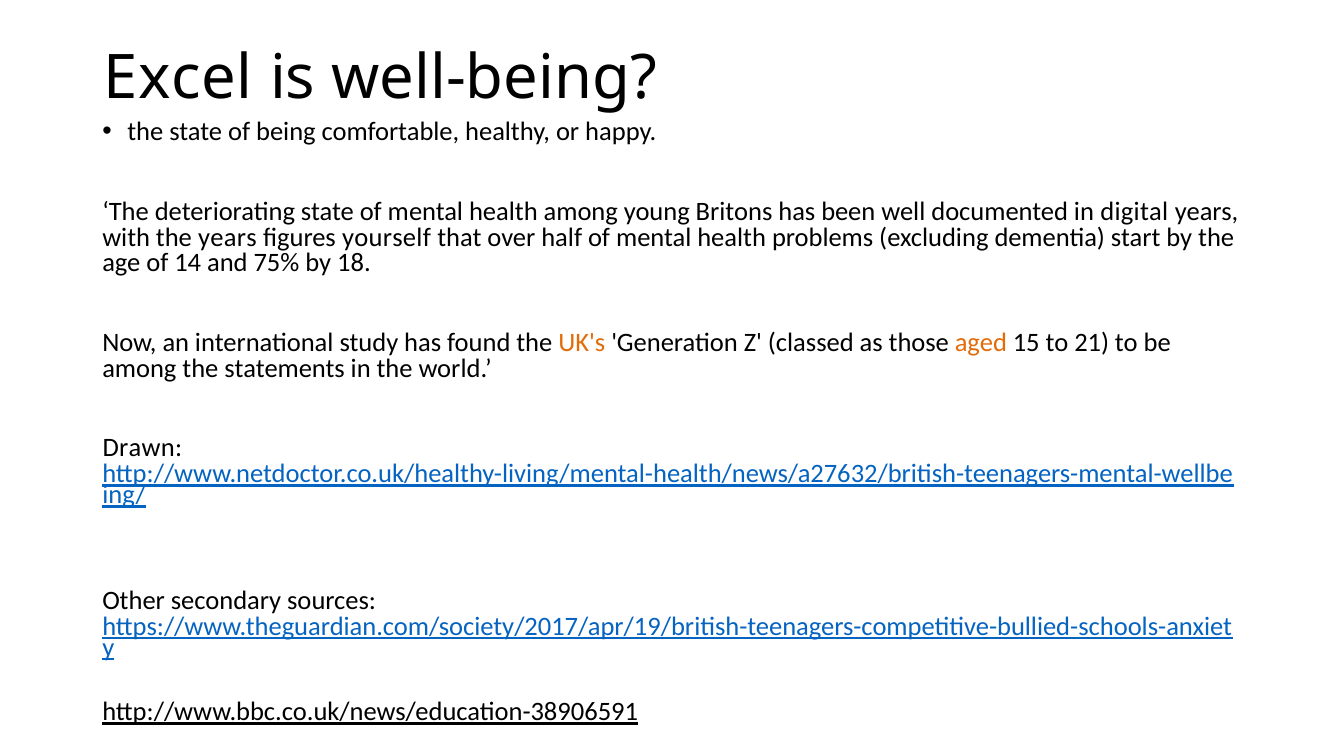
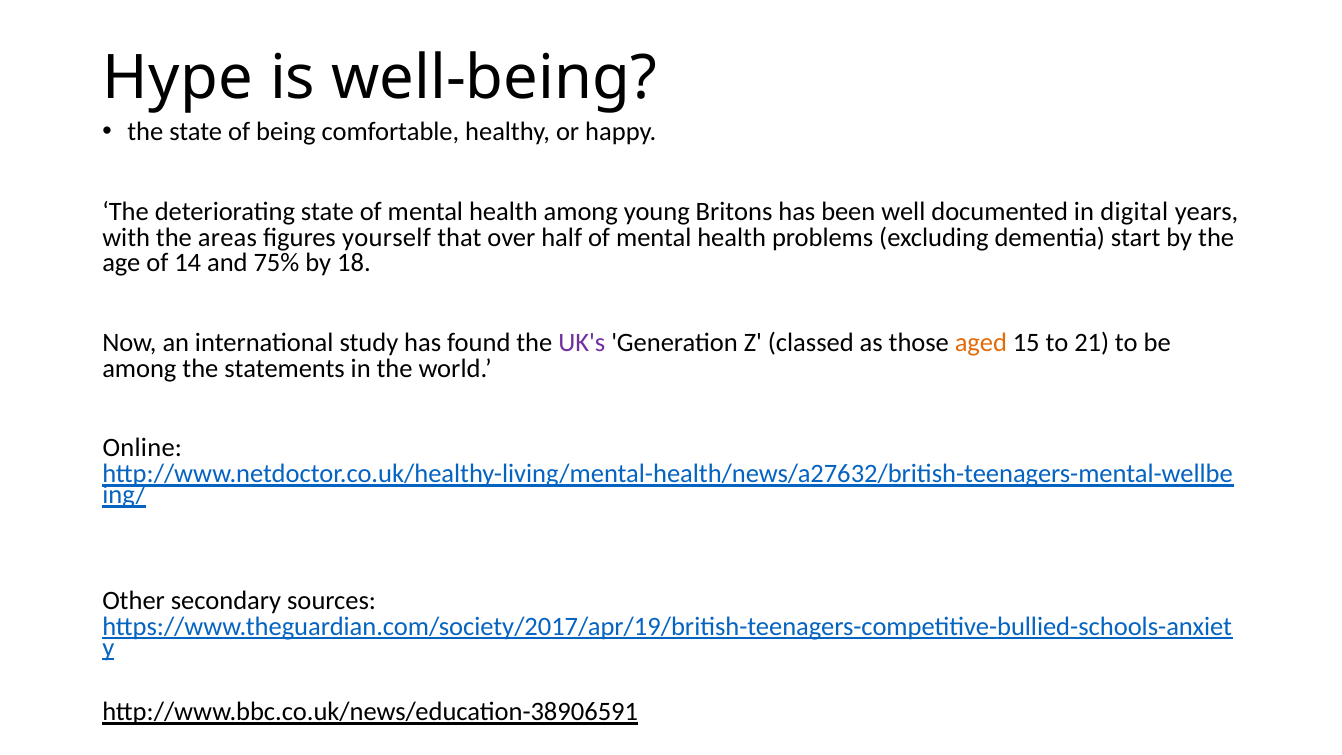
Excel: Excel -> Hype (178, 78)
the years: years -> areas (227, 237)
UK's colour: orange -> purple (582, 343)
Drawn: Drawn -> Online (142, 448)
